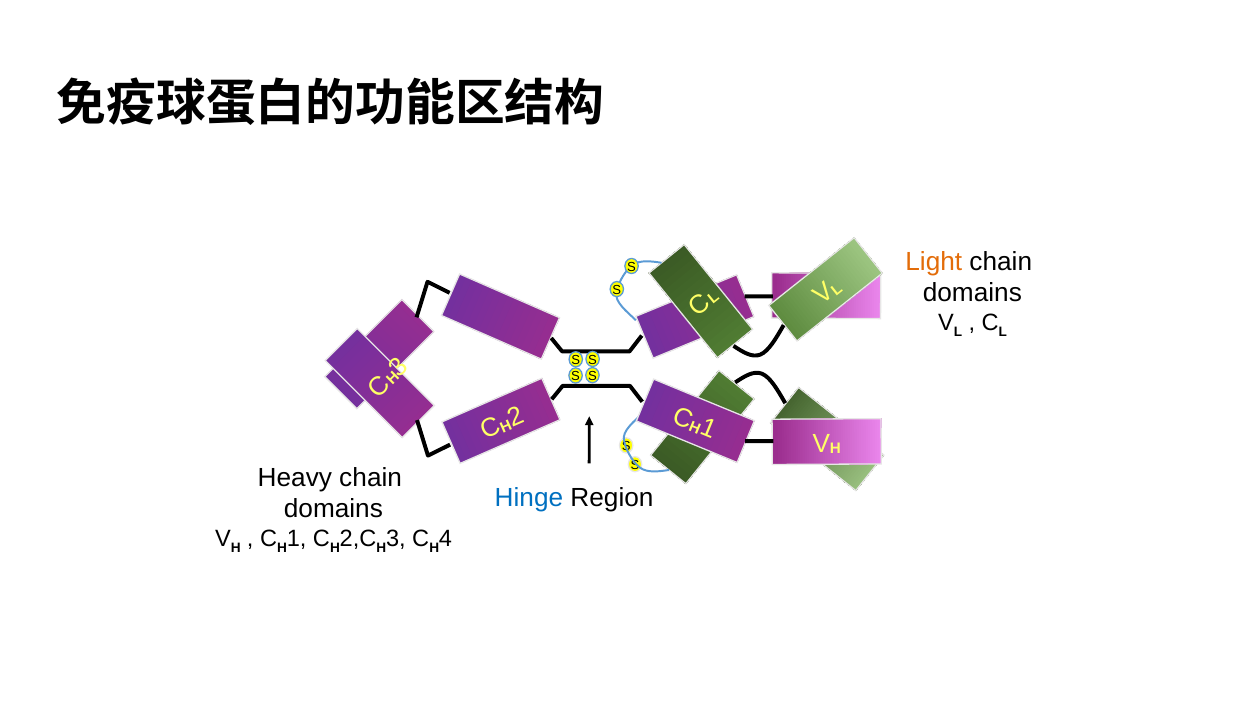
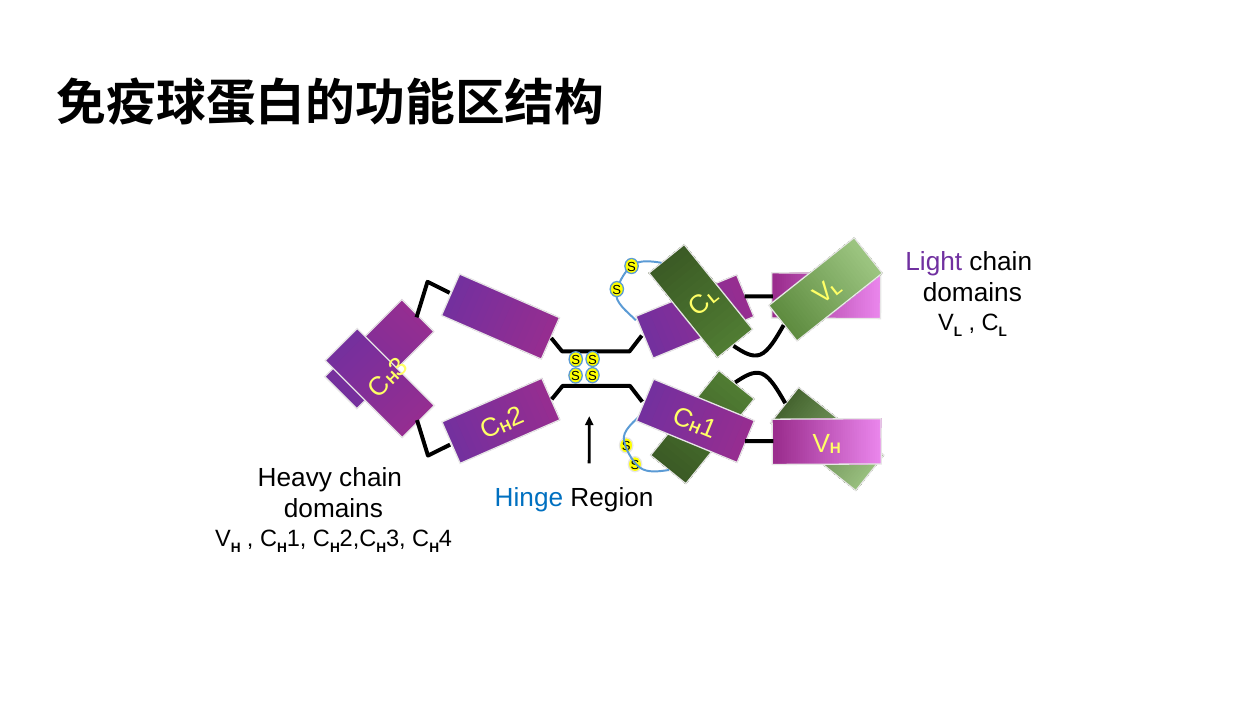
Light colour: orange -> purple (934, 262)
